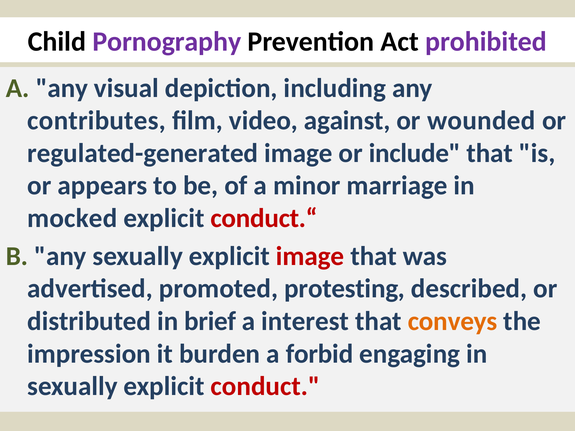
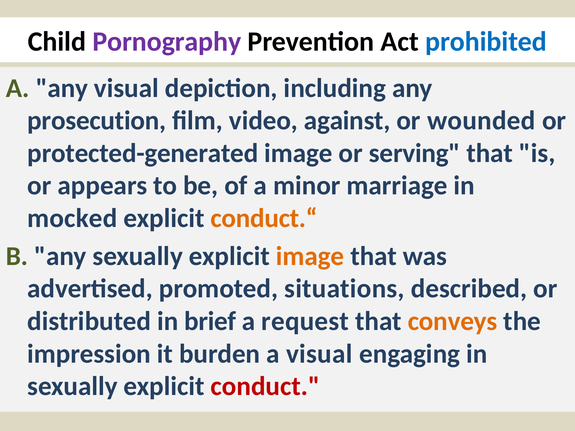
prohibited colour: purple -> blue (486, 42)
contributes: contributes -> prosecution (97, 121)
regulated-generated: regulated-generated -> protected-generated (143, 153)
include: include -> serving (415, 153)
conduct.“ colour: red -> orange (264, 218)
image colour: red -> orange (310, 256)
protesting: protesting -> situations (344, 289)
interest: interest -> request (305, 321)
a forbid: forbid -> visual (319, 354)
